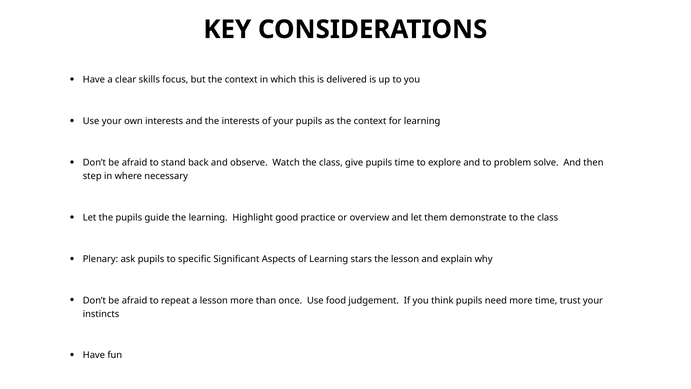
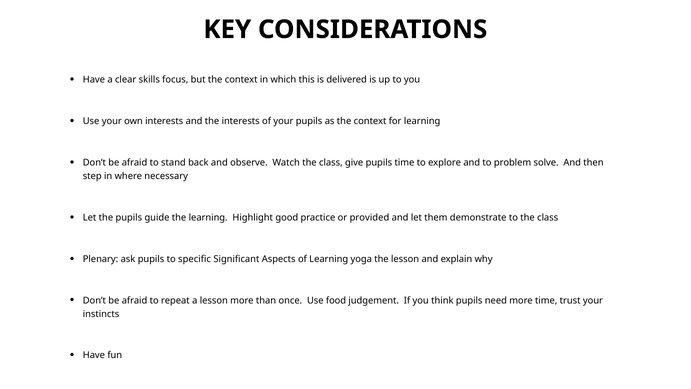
overview: overview -> provided (369, 217)
stars: stars -> yoga (361, 259)
